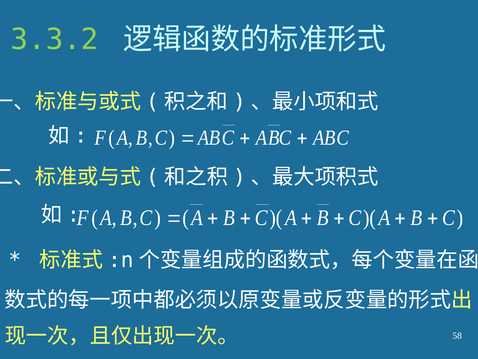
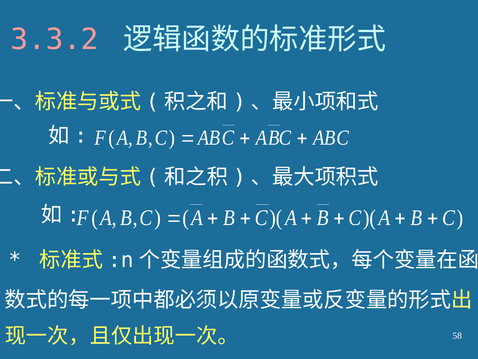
3.3.2 colour: light green -> pink (55, 39)
